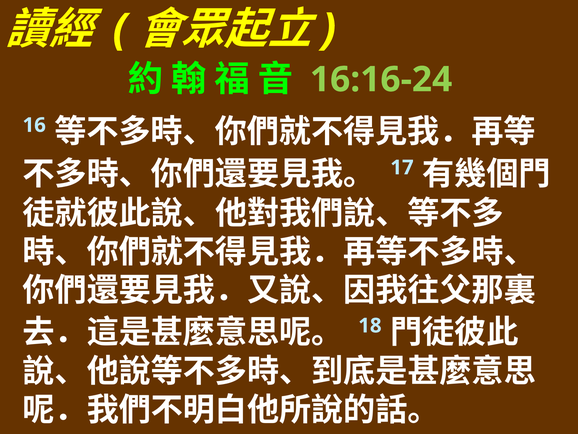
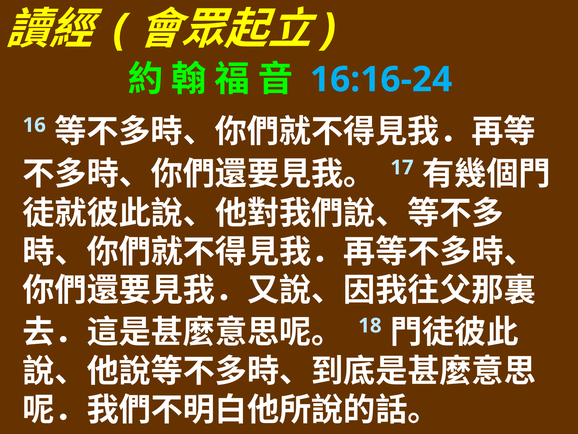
16:16-24 colour: light green -> light blue (381, 79)
